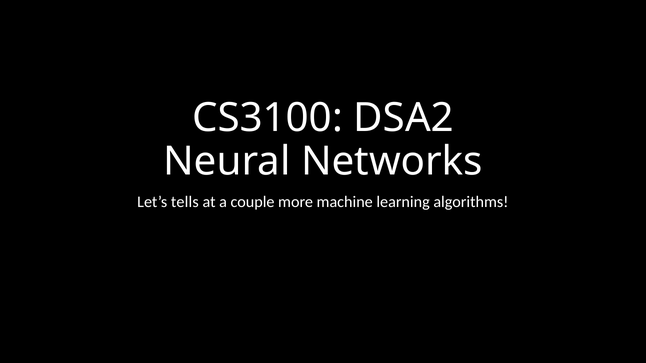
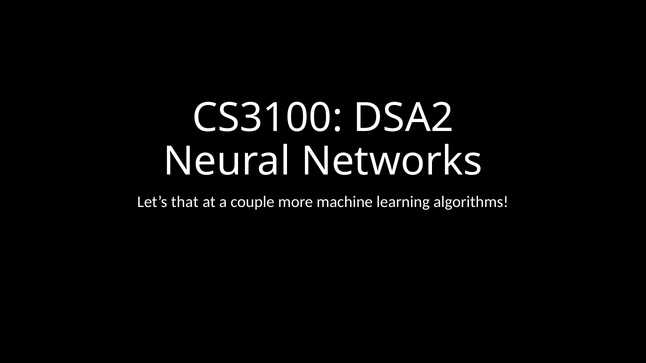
tells: tells -> that (185, 202)
